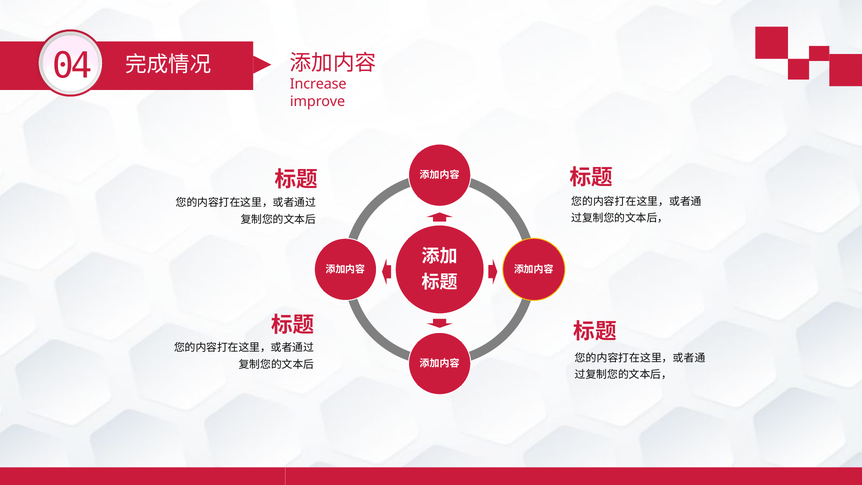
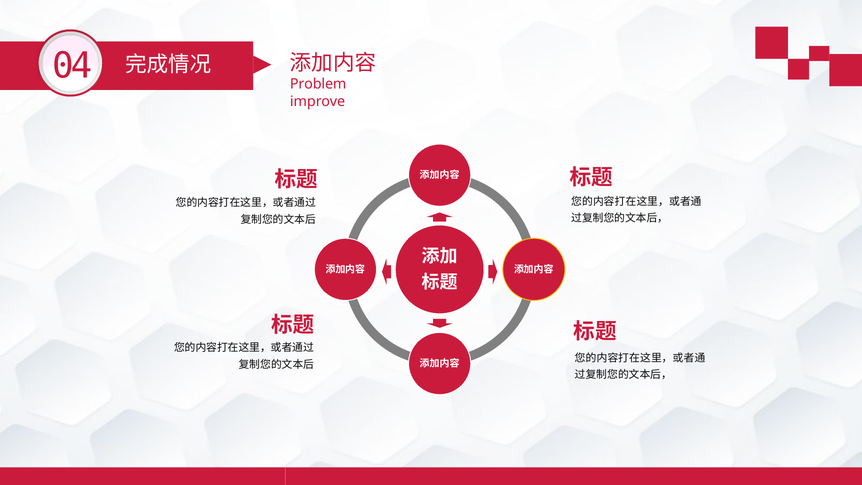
Increase: Increase -> Problem (318, 84)
